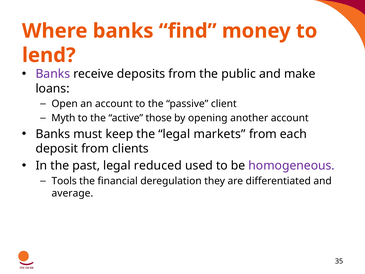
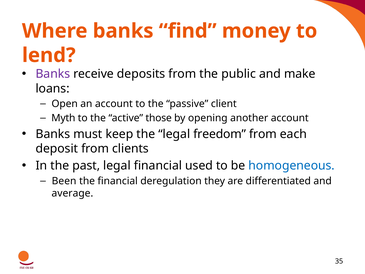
markets: markets -> freedom (220, 134)
legal reduced: reduced -> financial (158, 166)
homogeneous colour: purple -> blue (292, 166)
Tools: Tools -> Been (64, 181)
